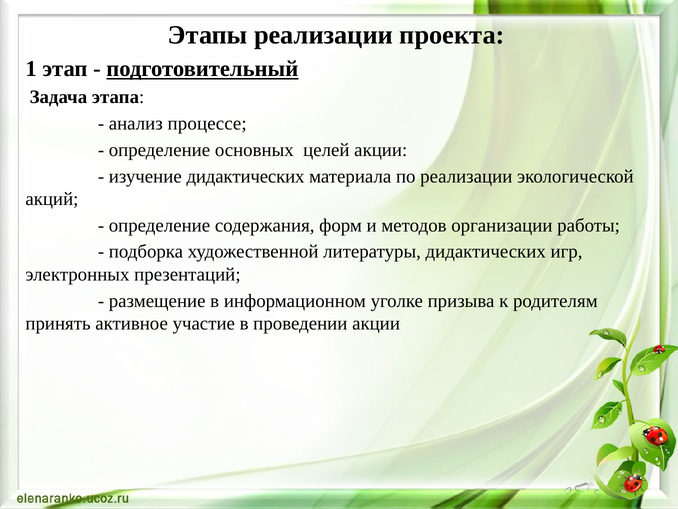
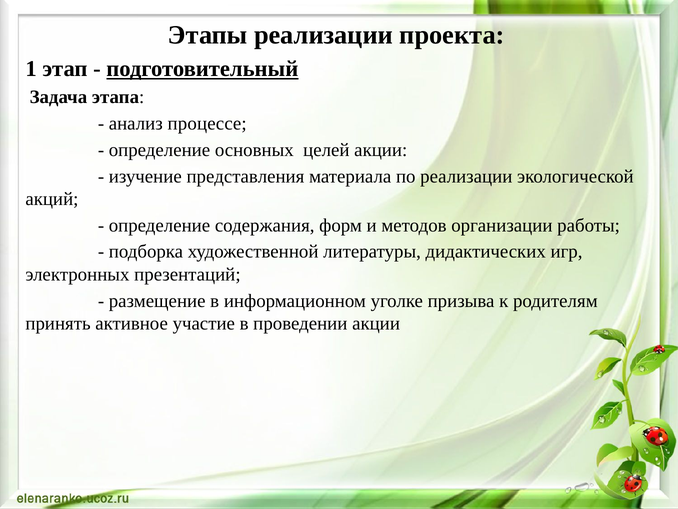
изучение дидактических: дидактических -> представления (245, 176)
